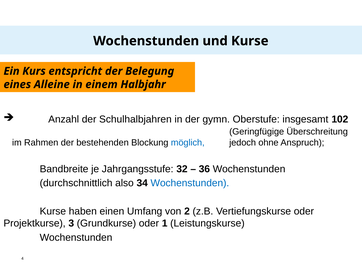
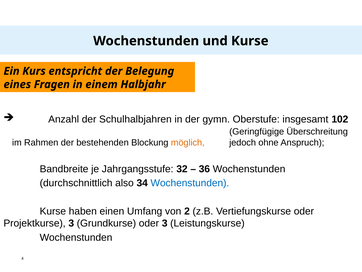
Alleine: Alleine -> Fragen (52, 84)
möglich colour: blue -> orange (188, 142)
oder 1: 1 -> 3 (165, 223)
